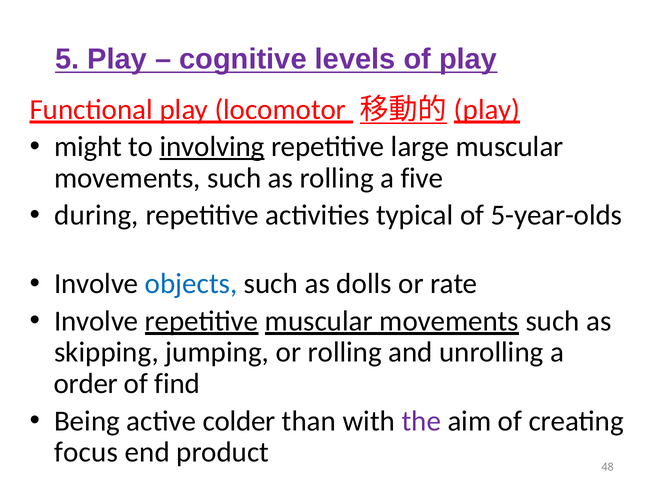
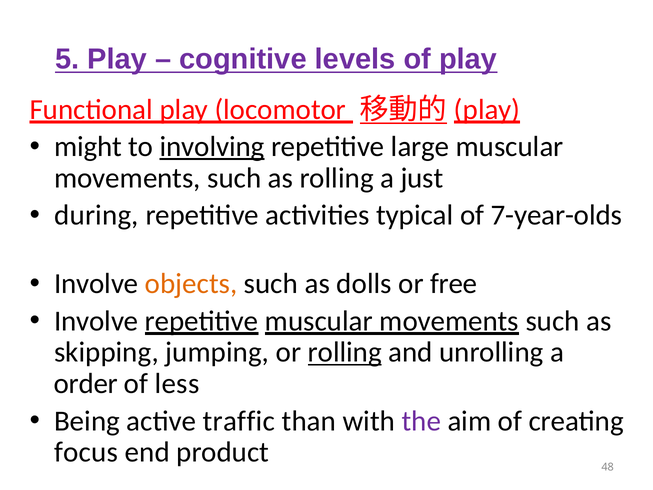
five: five -> just (422, 178)
5-year-olds: 5-year-olds -> 7-year-olds (556, 215)
objects colour: blue -> orange (191, 284)
rate: rate -> free (454, 284)
rolling underline: none -> present (345, 352)
find: find -> less (177, 384)
colder: colder -> traffic (239, 421)
